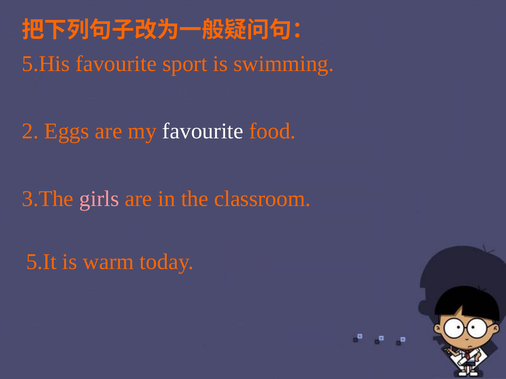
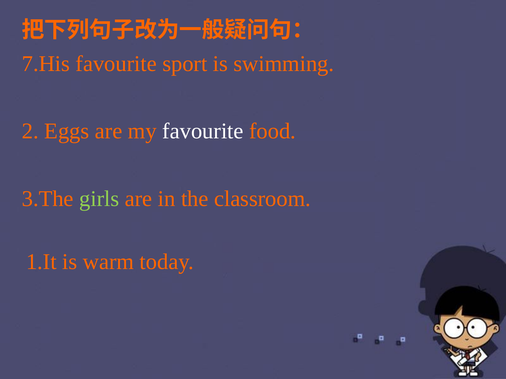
5.His: 5.His -> 7.His (46, 64)
girls colour: pink -> light green (99, 199)
5.It: 5.It -> 1.It (41, 262)
